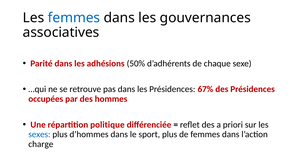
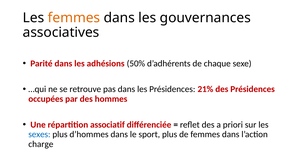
femmes colour: blue -> orange (74, 18)
67%: 67% -> 21% (205, 89)
politique: politique -> associatif (107, 125)
